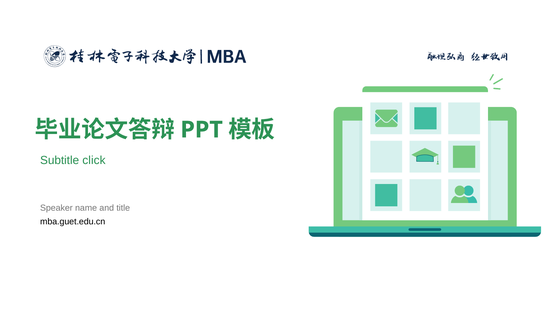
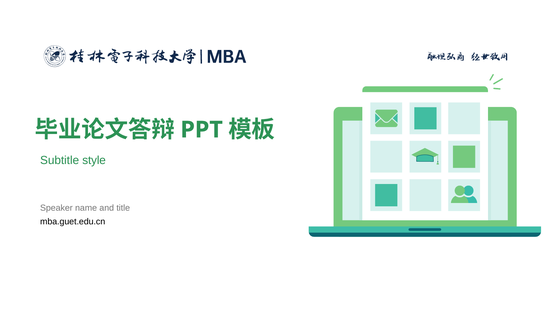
click: click -> style (94, 160)
